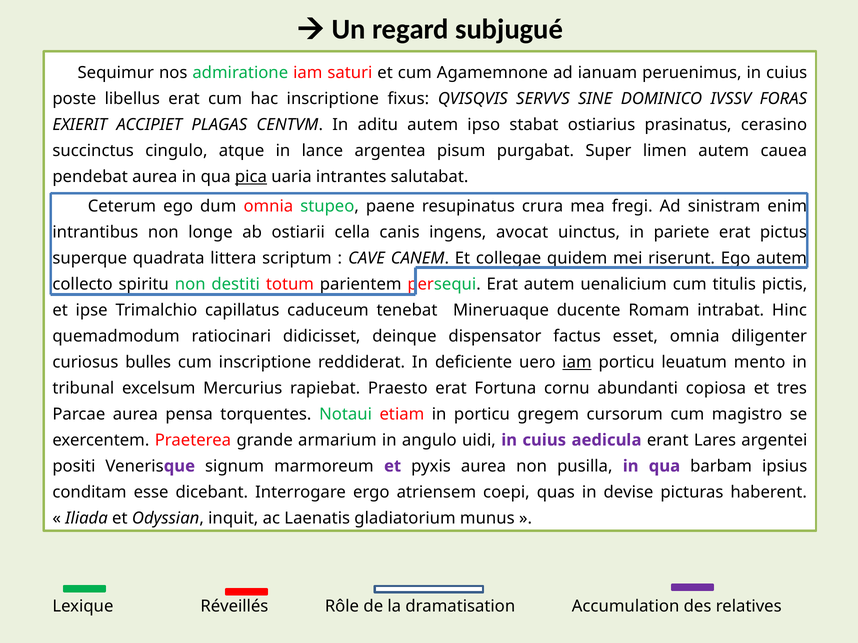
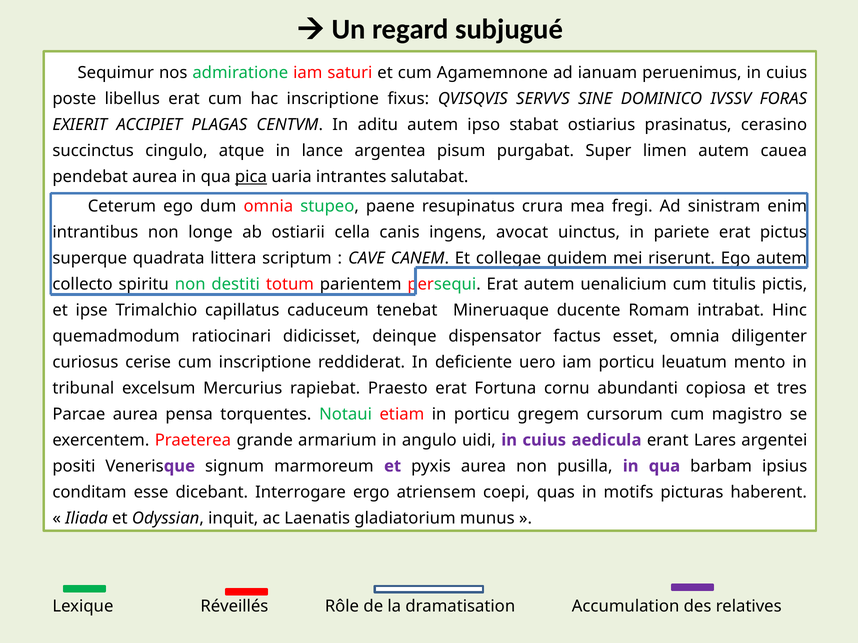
bulles: bulles -> cerise (148, 362)
iam underline: present -> none (577, 362)
devise: devise -> motifs (628, 492)
